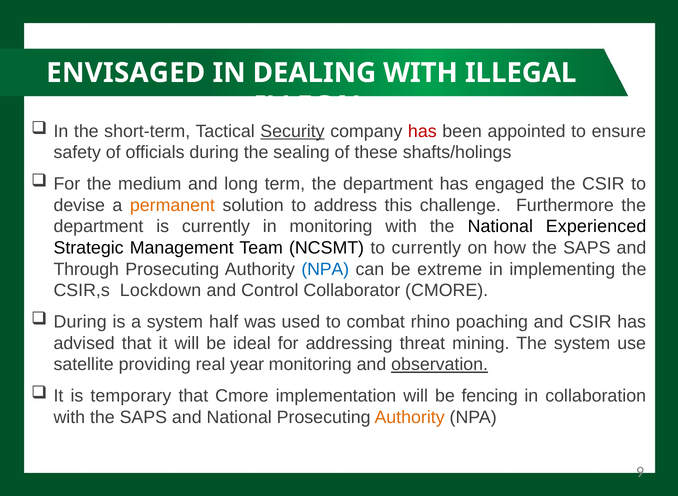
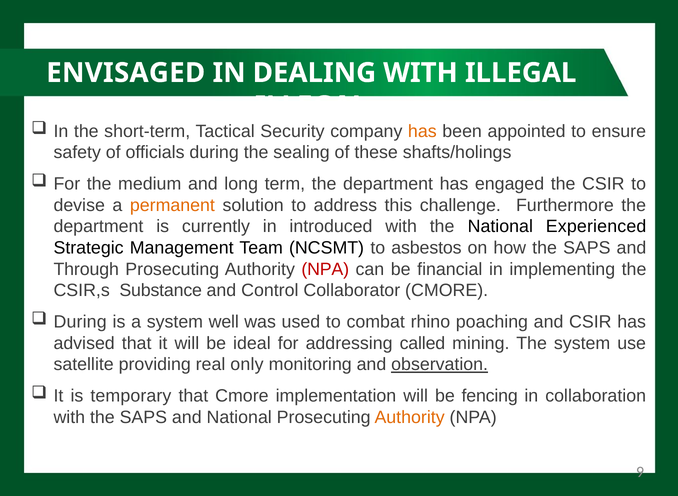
Security underline: present -> none (292, 131)
has colour: red -> orange (422, 131)
in monitoring: monitoring -> introduced (331, 227)
to currently: currently -> asbestos (426, 248)
NPA colour: blue -> red (325, 269)
extreme: extreme -> financial (450, 269)
Lockdown: Lockdown -> Substance (161, 291)
half: half -> well (224, 322)
threat: threat -> called (422, 343)
year: year -> only (247, 364)
